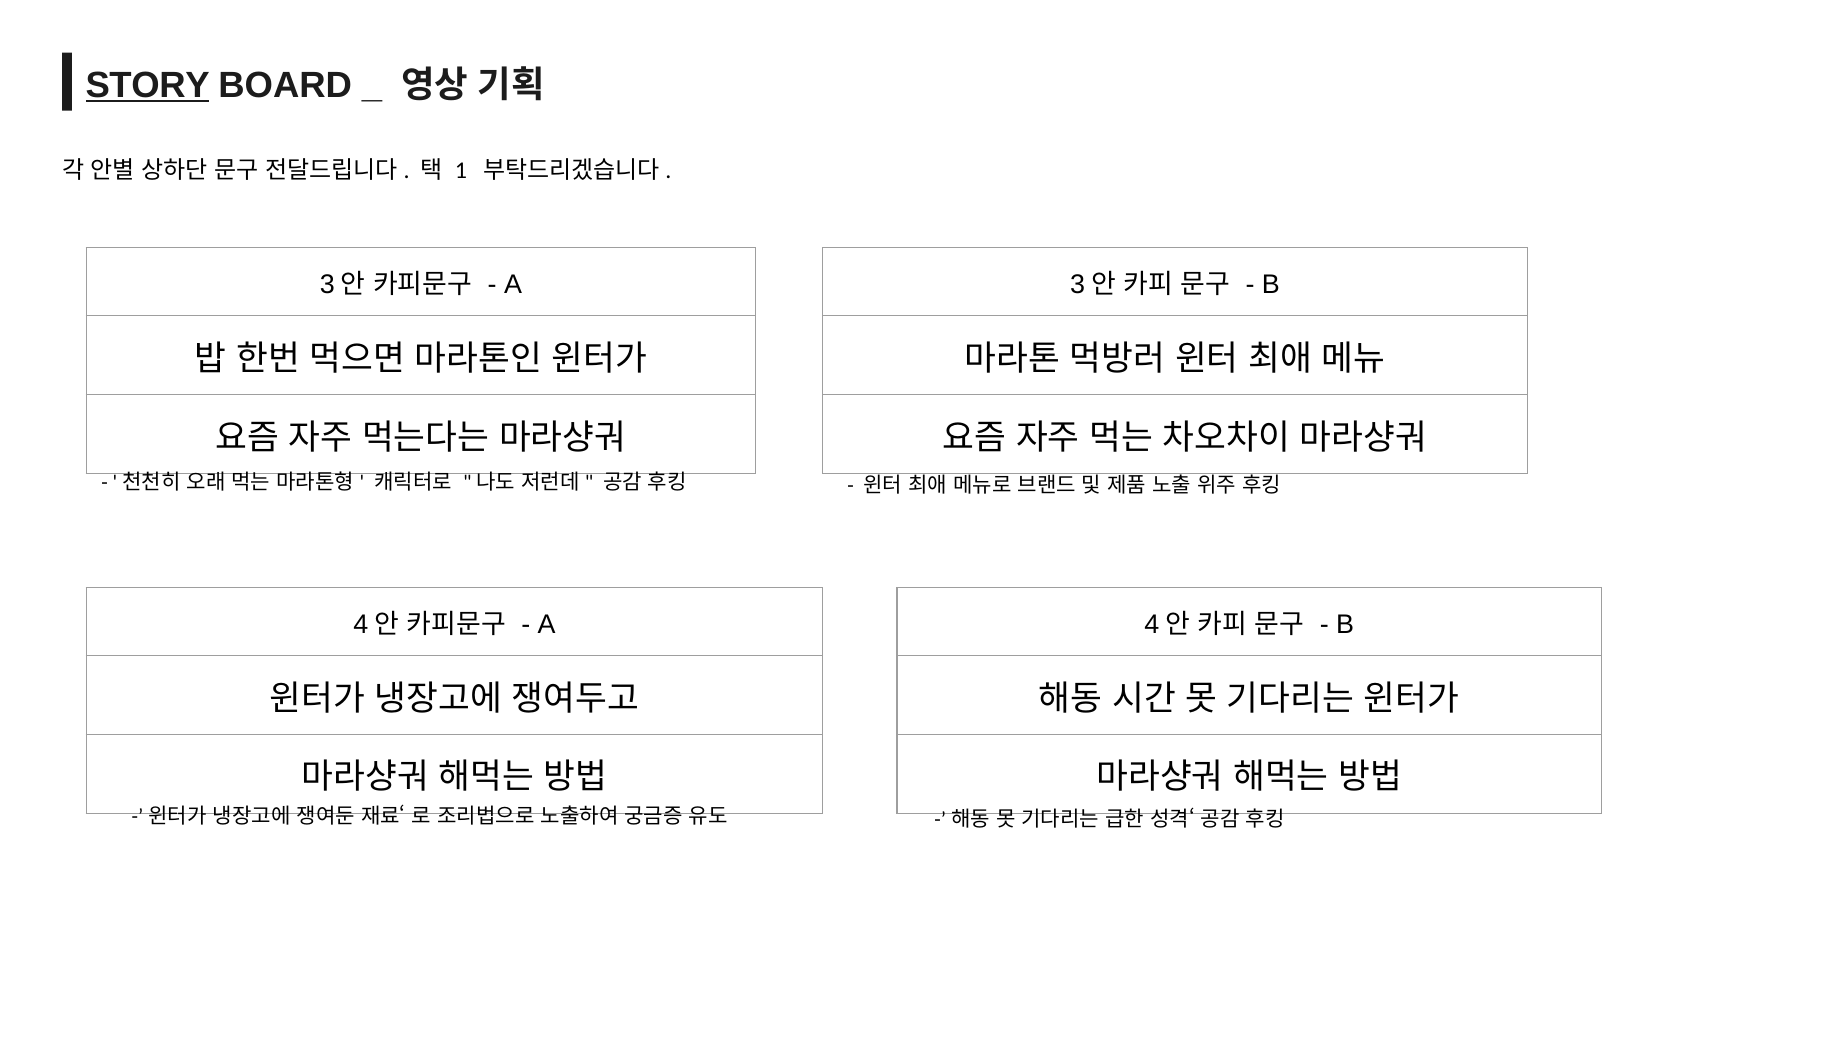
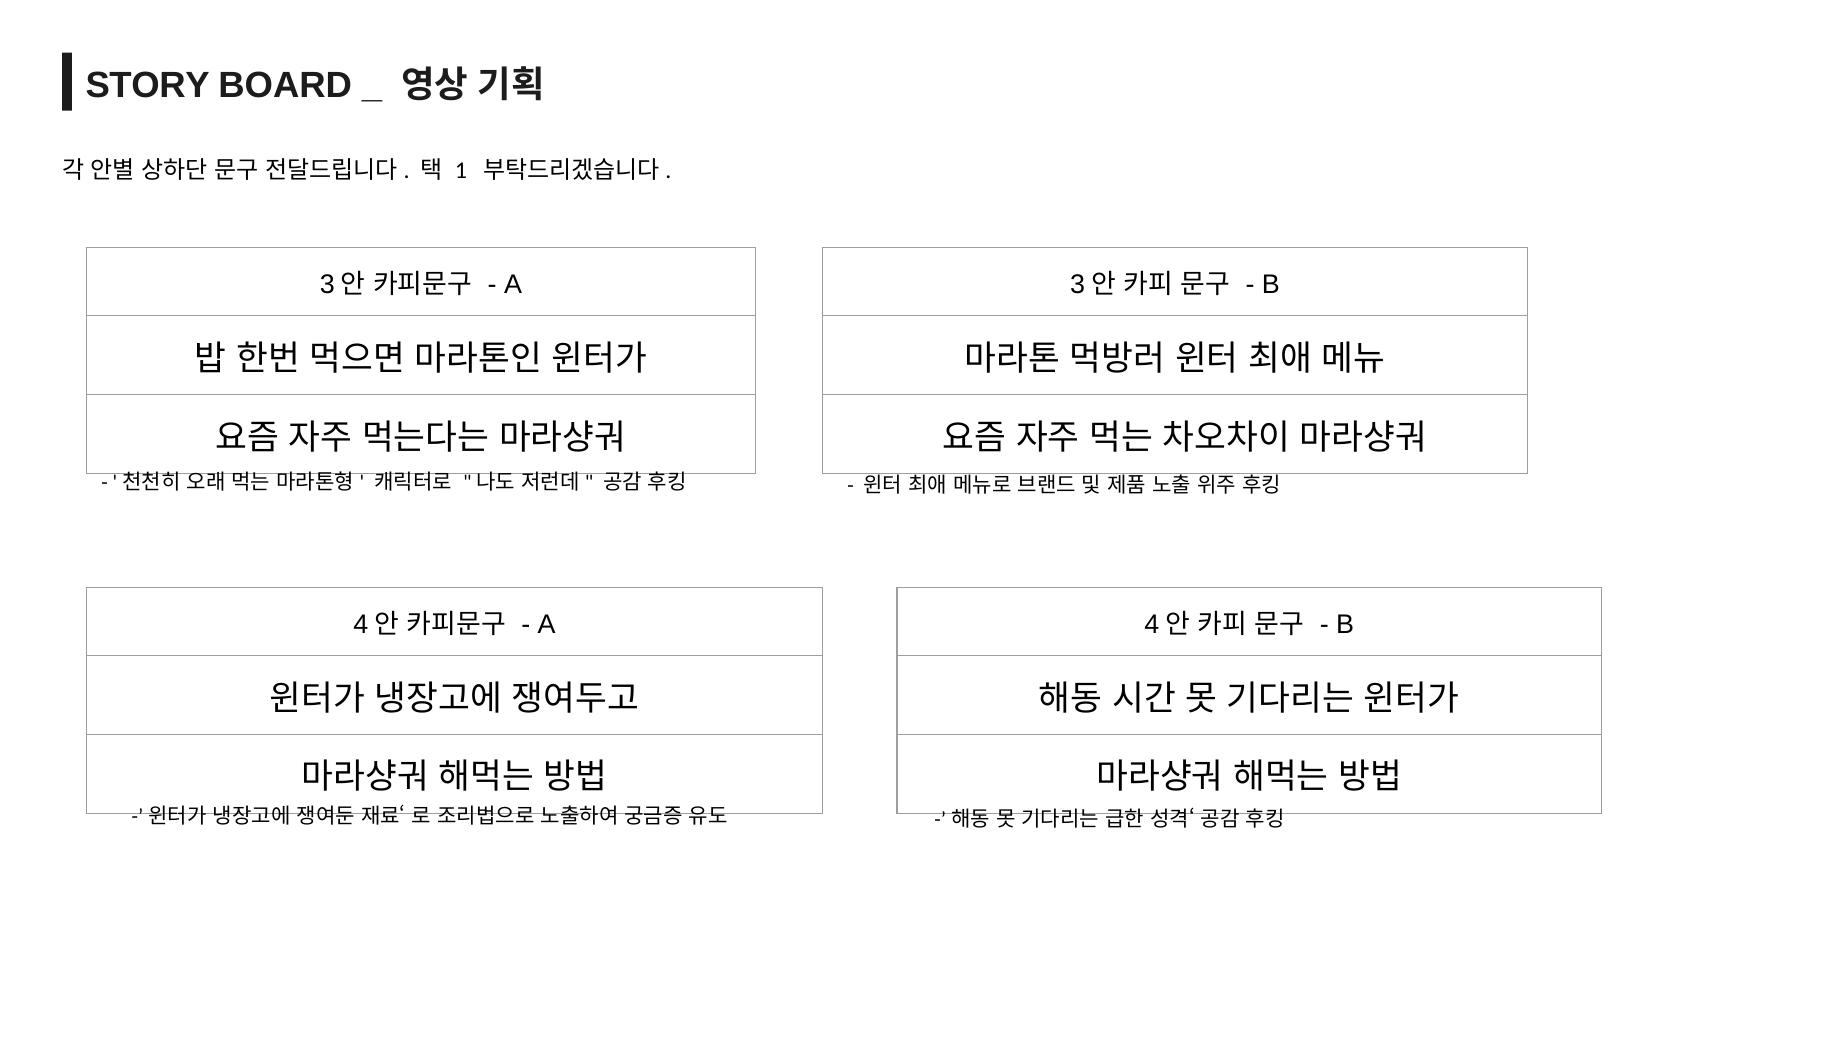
STORY underline: present -> none (148, 85)
